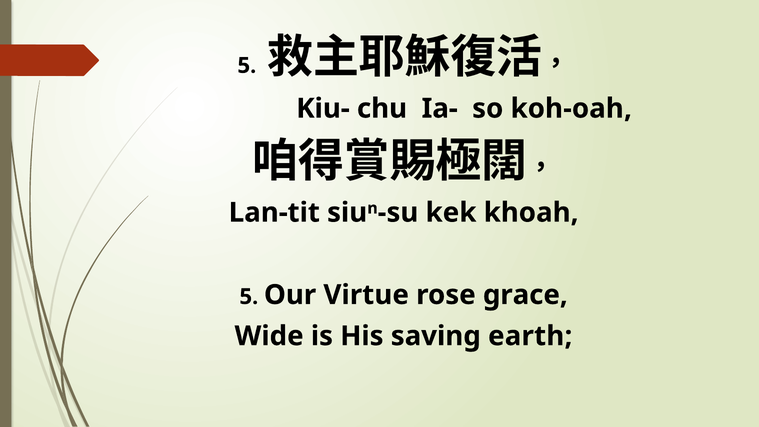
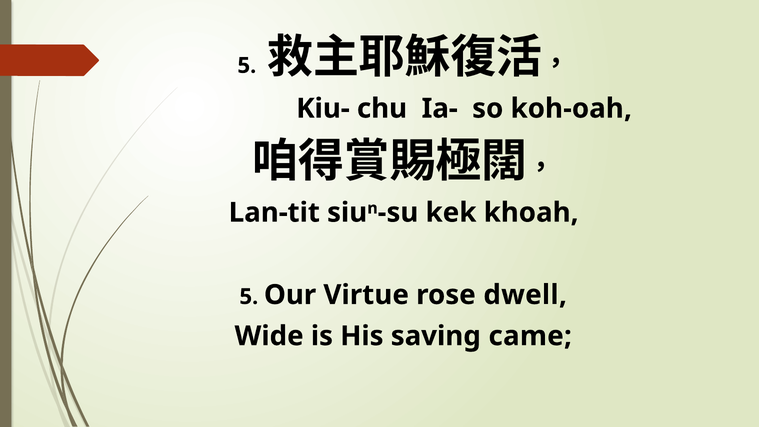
grace: grace -> dwell (525, 295)
earth: earth -> came (530, 336)
